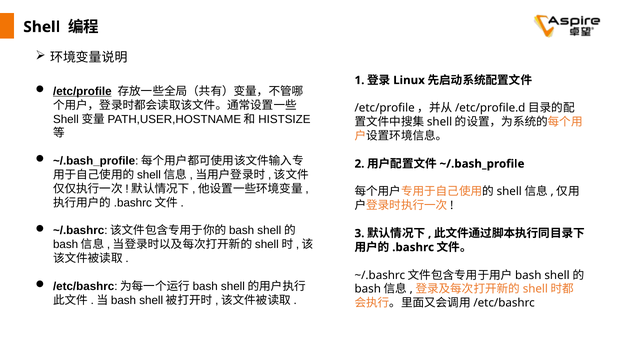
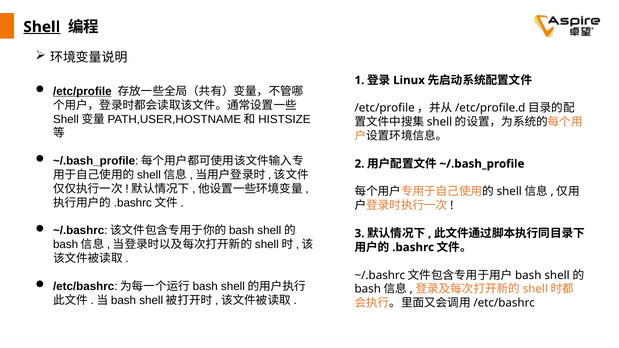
Shell underline: none -> present (42, 27)
